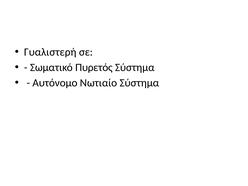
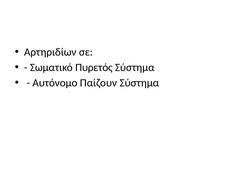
Γυαλιστερή: Γυαλιστερή -> Αρτηριδίων (50, 52)
Νωτιαίο: Νωτιαίο -> Παίζουν (98, 83)
